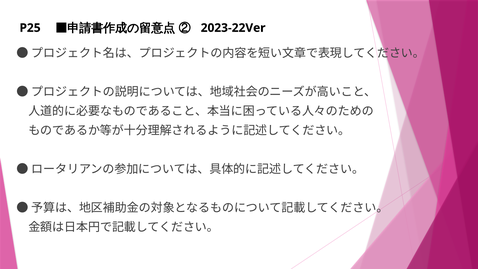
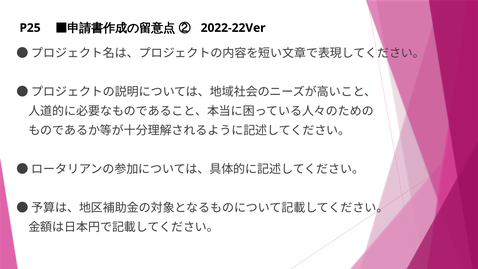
2023-22Ver: 2023-22Ver -> 2022-22Ver (233, 28)
